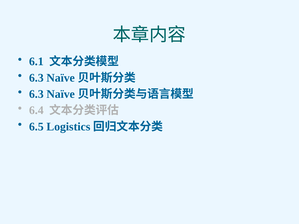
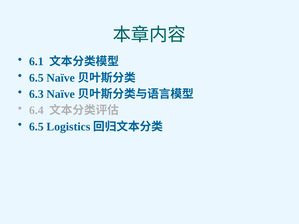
6.3: 6.3 -> 6.5 (36, 78)
